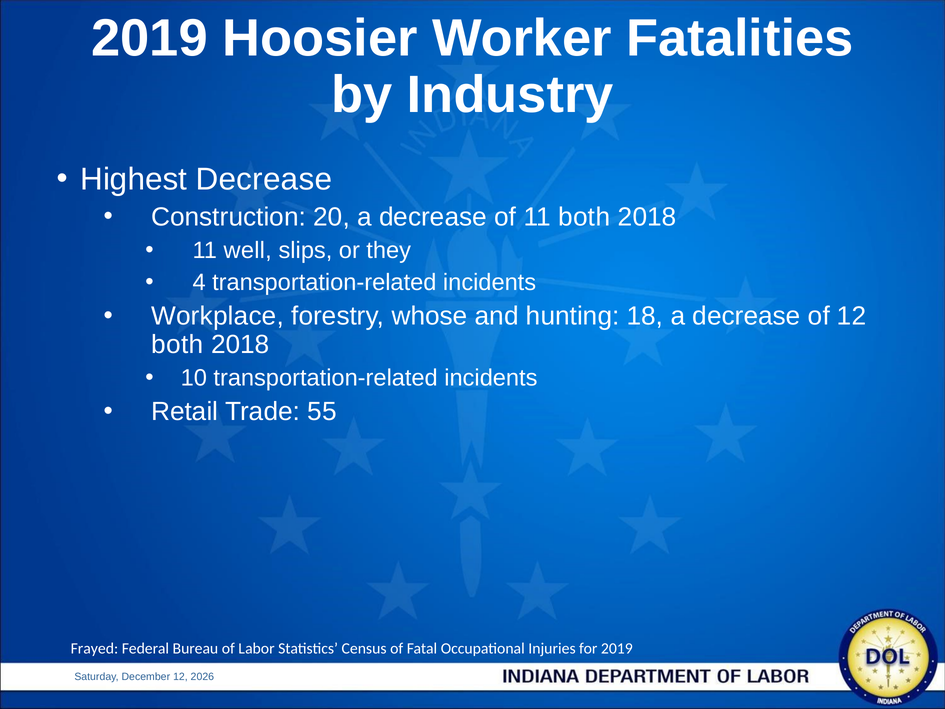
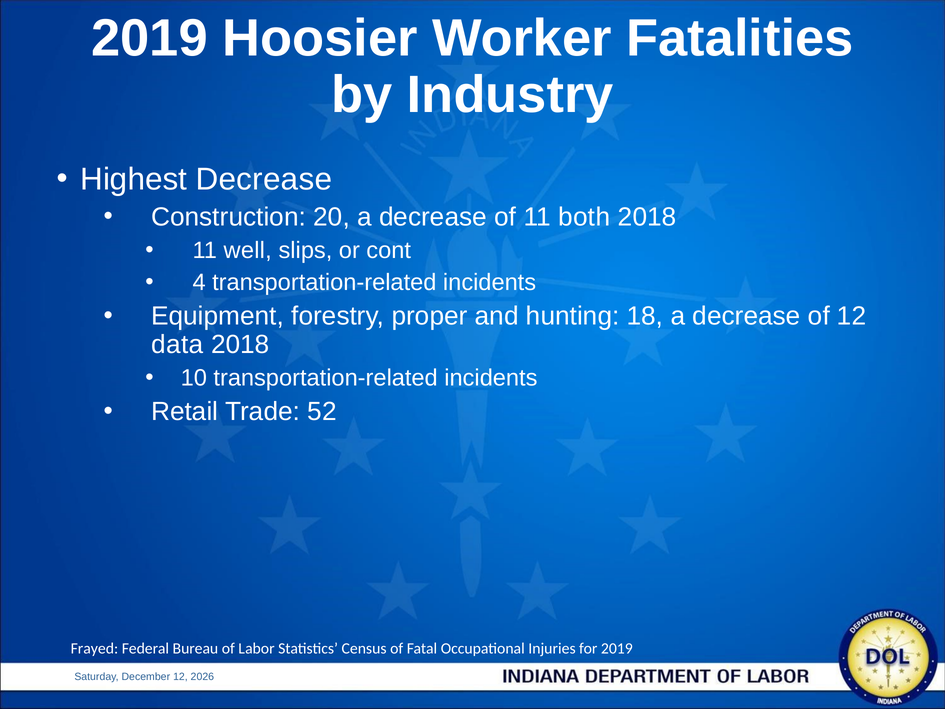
they: they -> cont (389, 250)
Workplace: Workplace -> Equipment (218, 316)
whose: whose -> proper (430, 316)
both: both -> data (177, 344)
55: 55 -> 52 (322, 411)
